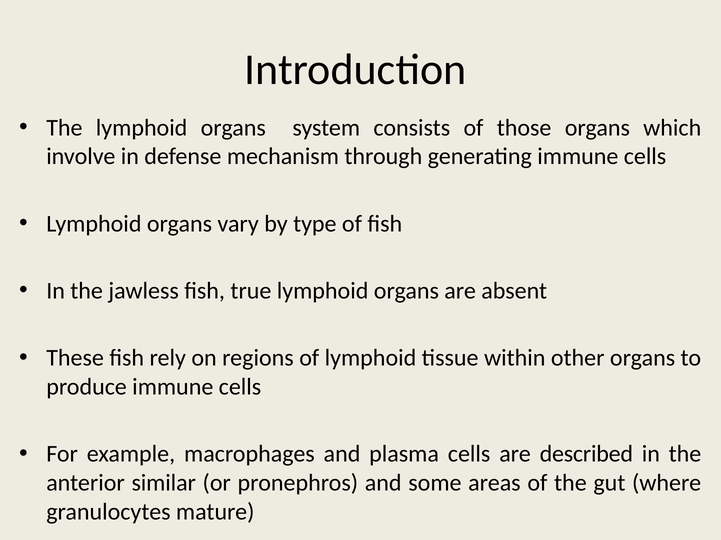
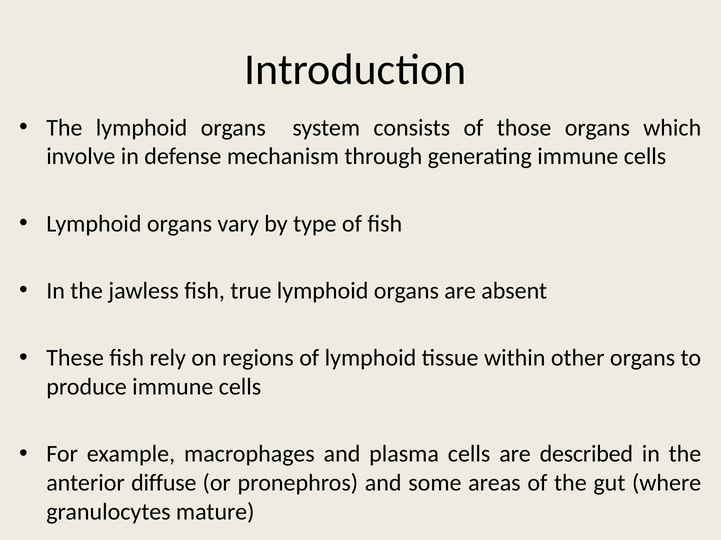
similar: similar -> diffuse (164, 483)
